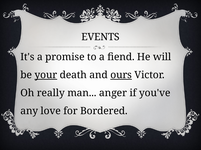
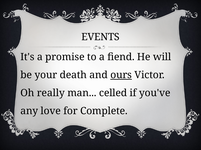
your underline: present -> none (46, 75)
anger: anger -> celled (113, 93)
Bordered: Bordered -> Complete (104, 112)
